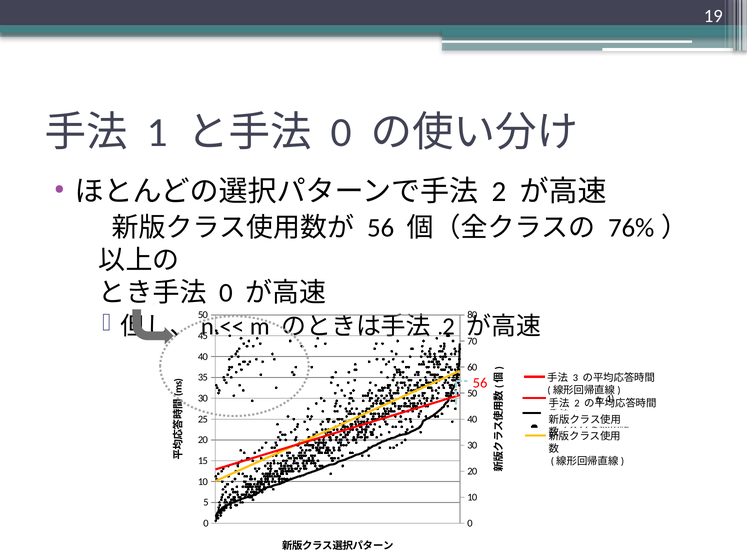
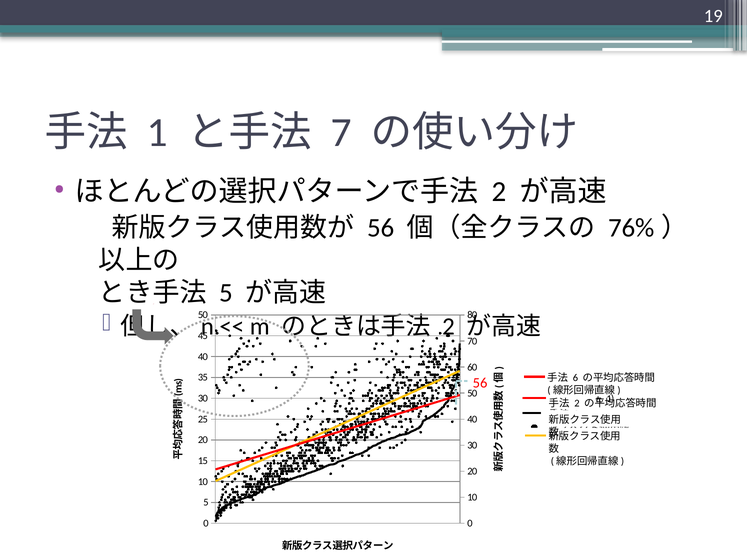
0: 0 -> 7 (341, 132)
0: 0 -> 5 (226, 293)
3: 3 -> 6 (575, 378)
